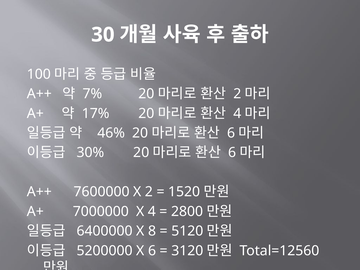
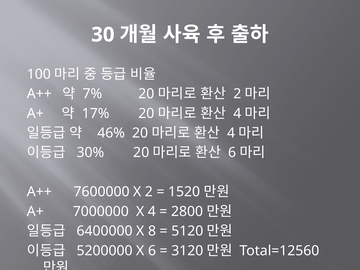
6: 6 -> 4 (231, 133)
